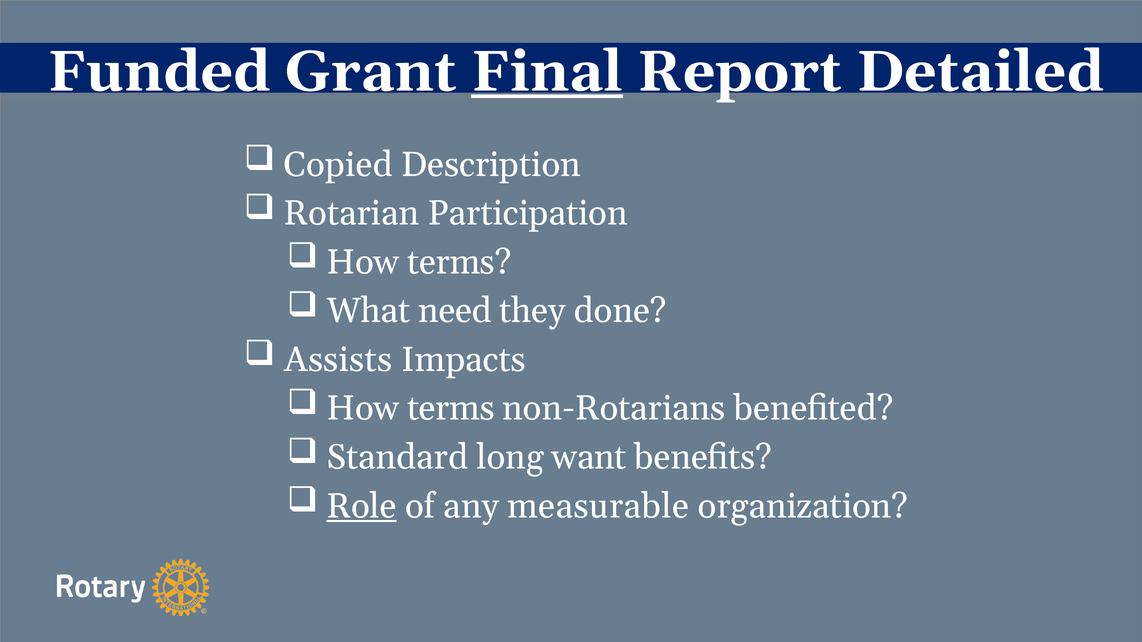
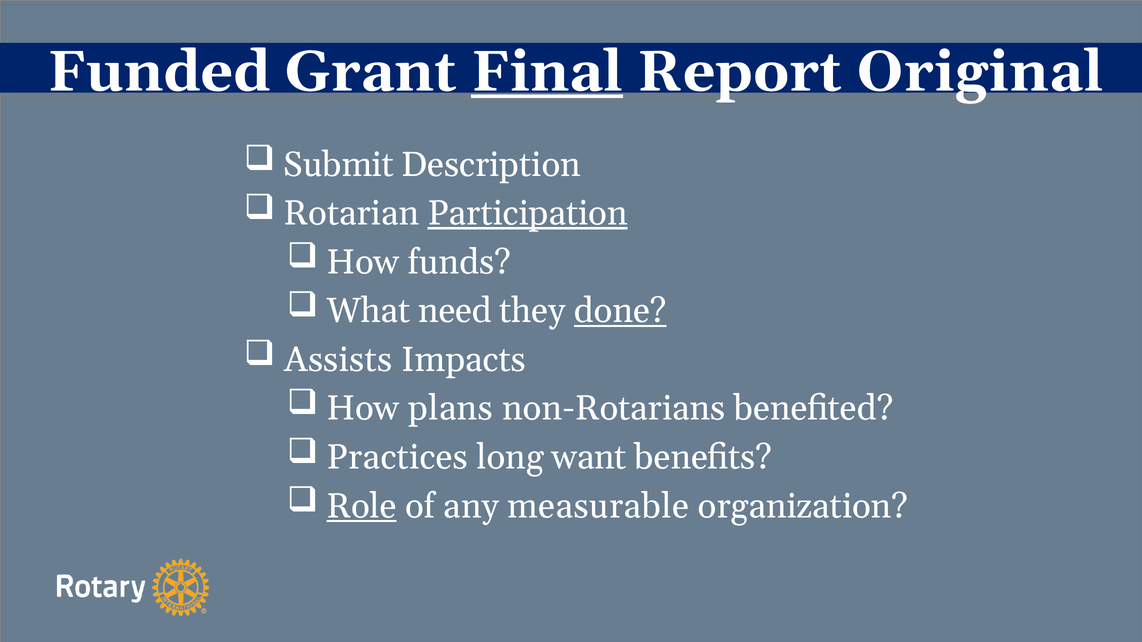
Detailed: Detailed -> Original (980, 72)
Copied: Copied -> Submit (339, 165)
Participation underline: none -> present (528, 213)
terms: terms -> funds (459, 262)
done underline: none -> present (620, 311)
terms: terms -> plans (451, 409)
Standard: Standard -> Practices (397, 458)
